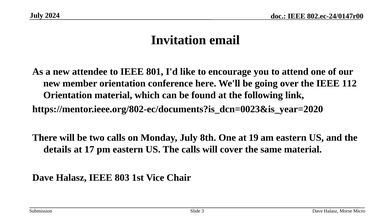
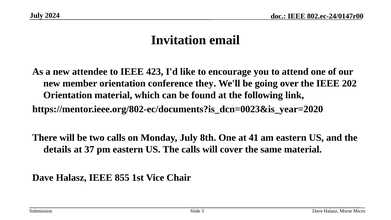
801: 801 -> 423 (155, 72)
here: here -> they (206, 83)
112: 112 -> 202 (349, 83)
19: 19 -> 41 (254, 138)
17: 17 -> 37 (89, 149)
803: 803 -> 855 (122, 178)
